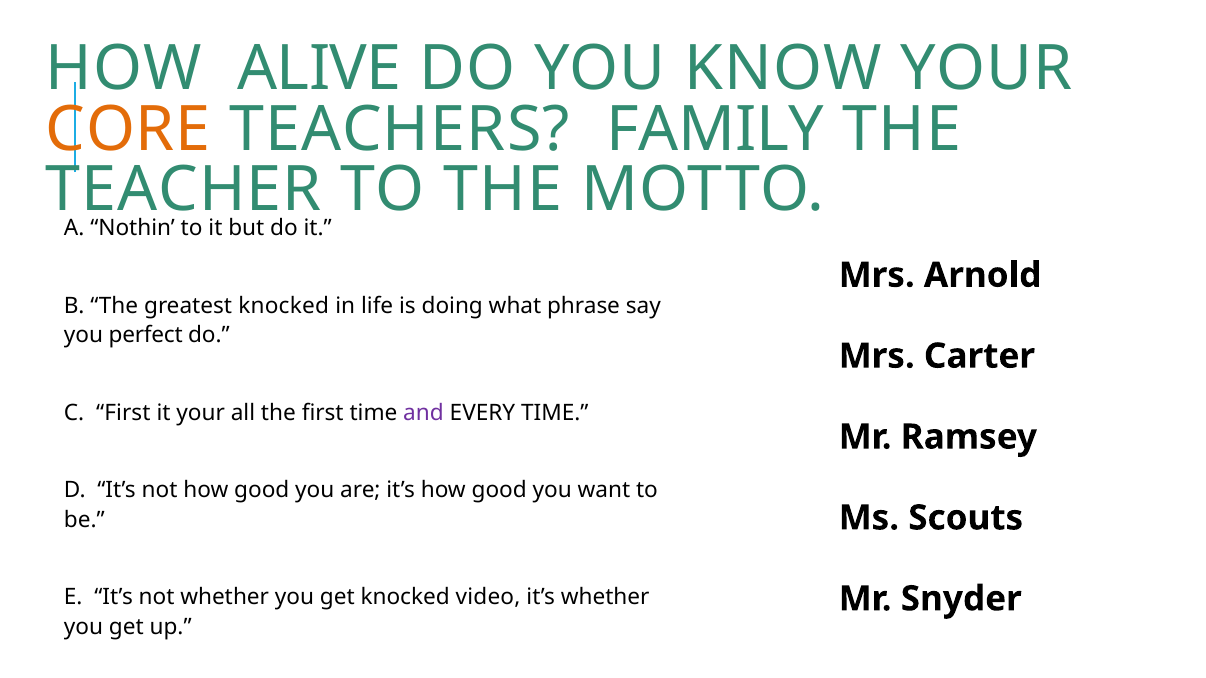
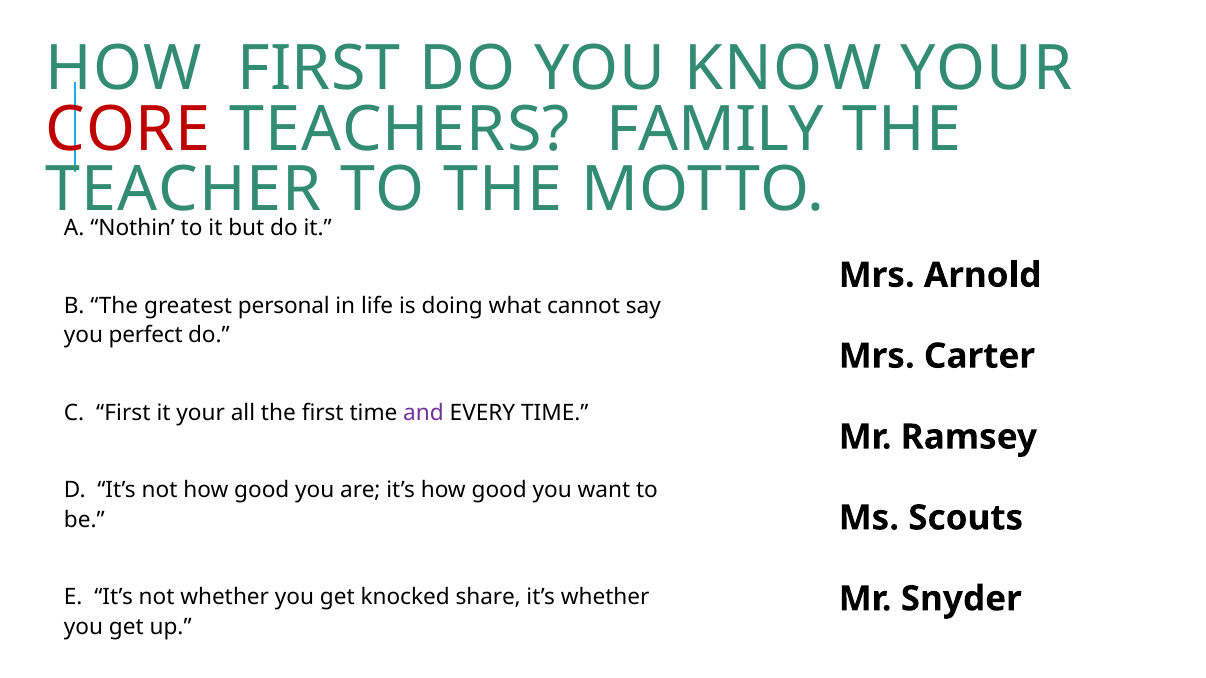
HOW ALIVE: ALIVE -> FIRST (319, 69)
CORE colour: orange -> red (128, 129)
greatest knocked: knocked -> personal (284, 306)
phrase: phrase -> cannot (584, 306)
video: video -> share (488, 597)
